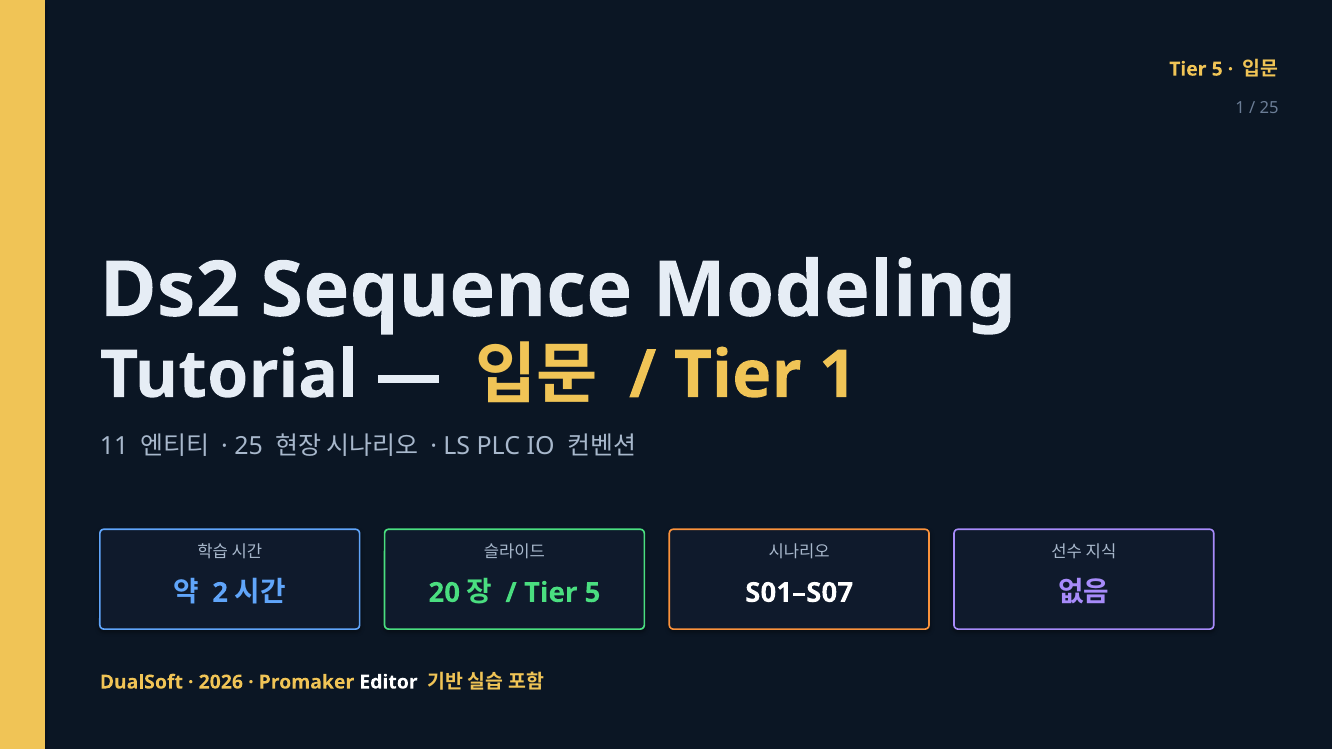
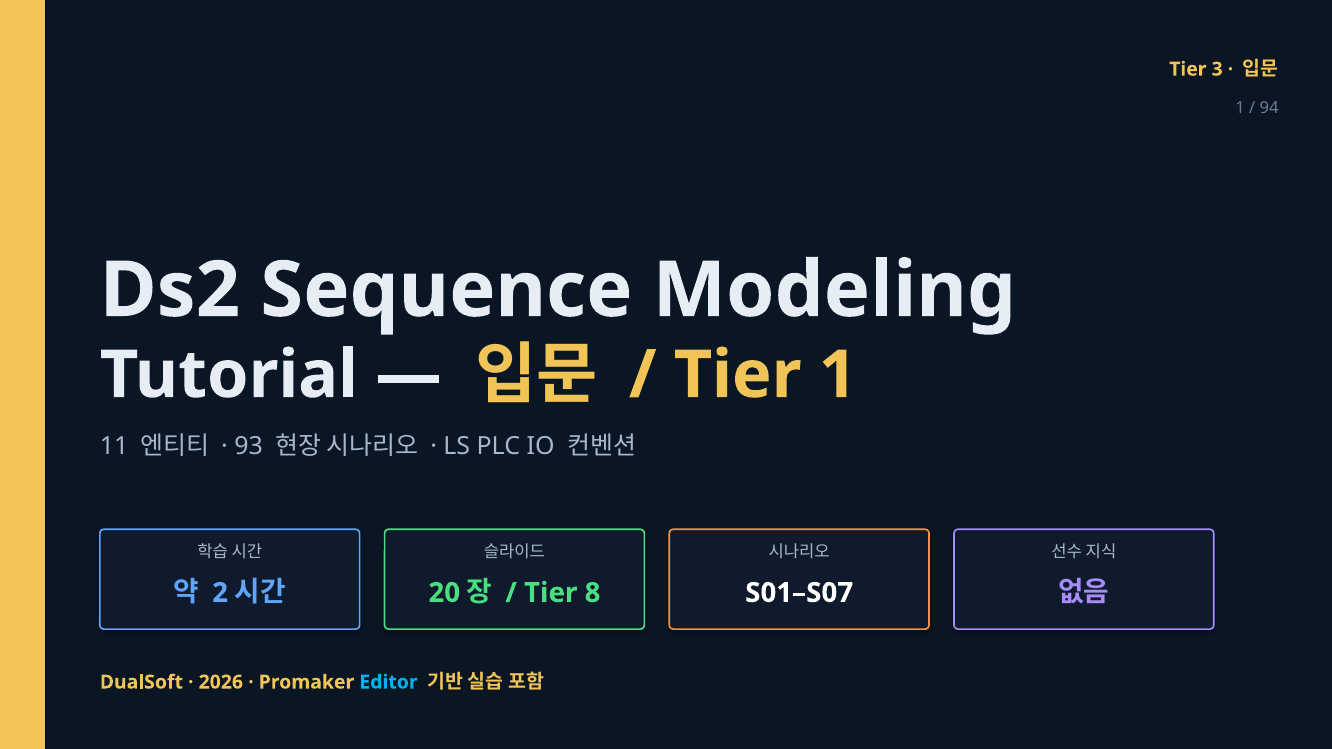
5: 5 -> 3 (1217, 69)
25: 25 -> 94 (1269, 108)
25: 25 -> 93 (249, 446)
5: 5 -> 8 (593, 593)
Editor colour: white -> light blue (388, 682)
